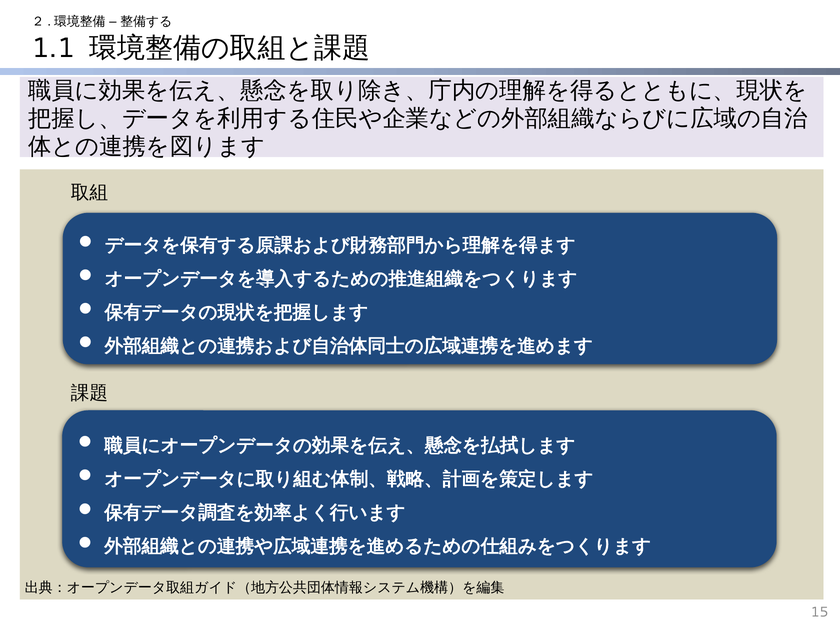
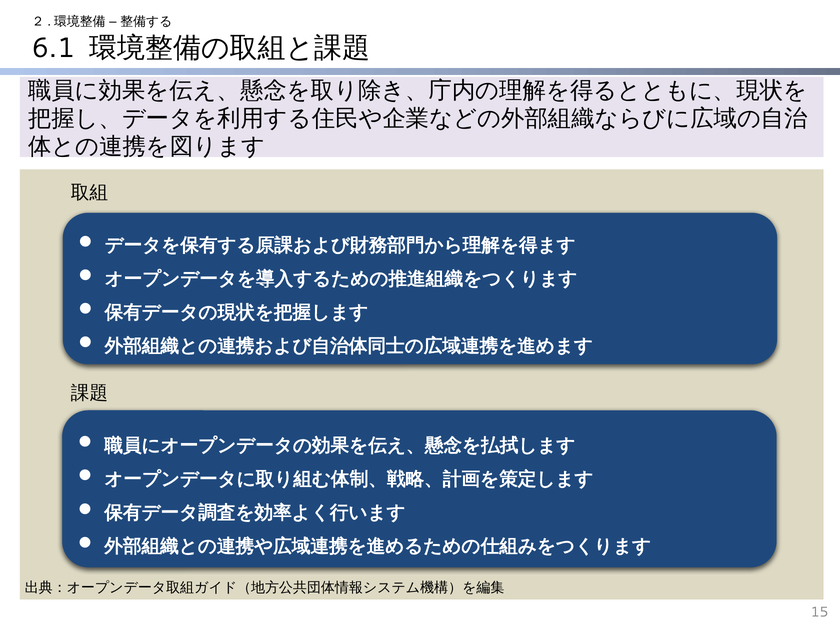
1.1: 1.1 -> 6.1 (53, 48)
